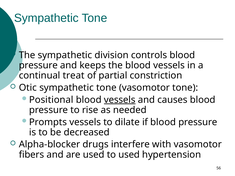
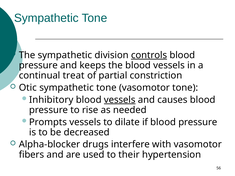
controls underline: none -> present (149, 55)
Positional: Positional -> Inhibitory (51, 100)
to used: used -> their (129, 155)
